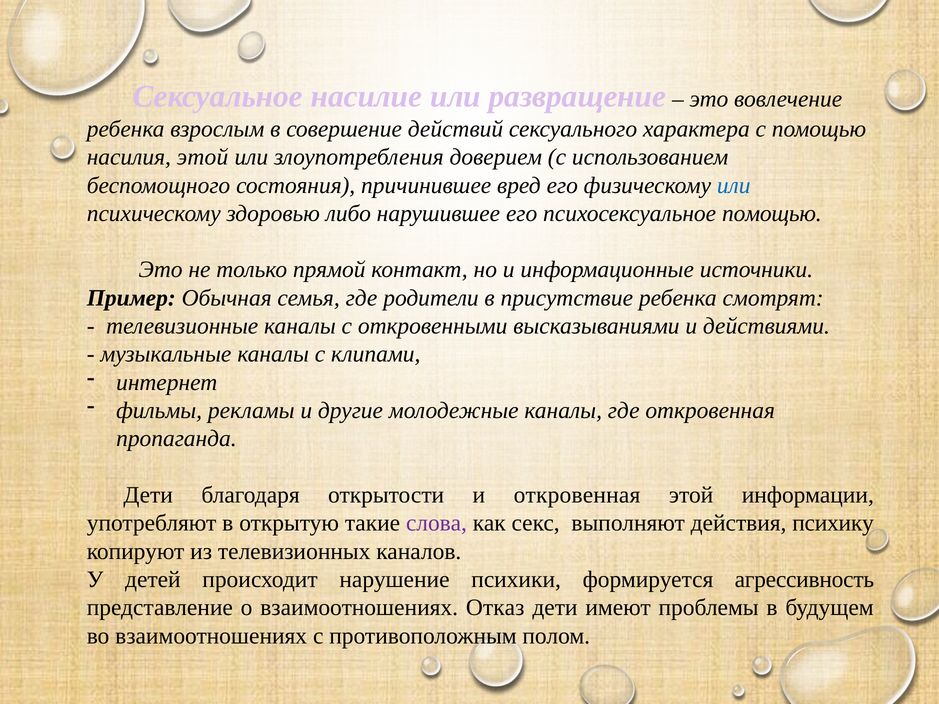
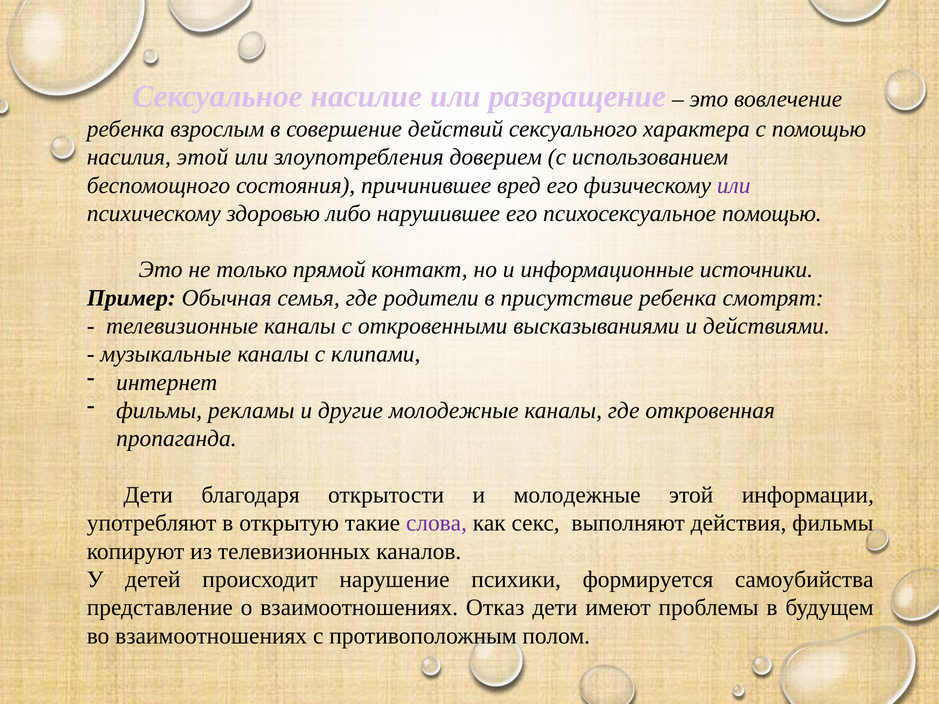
или colour: blue -> purple (734, 185)
и откровенная: откровенная -> молодежные (577, 495)
действия психику: психику -> фильмы (833, 523)
агрессивность: агрессивность -> самоубийства (804, 580)
